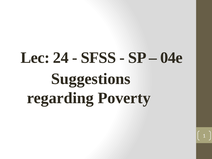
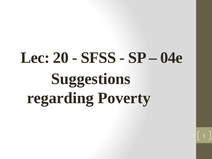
24: 24 -> 20 (61, 58)
